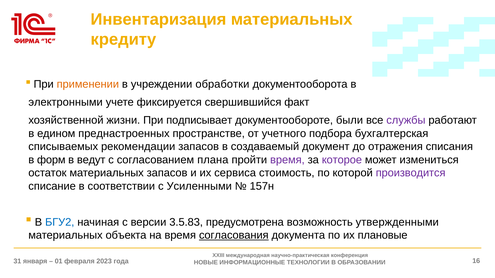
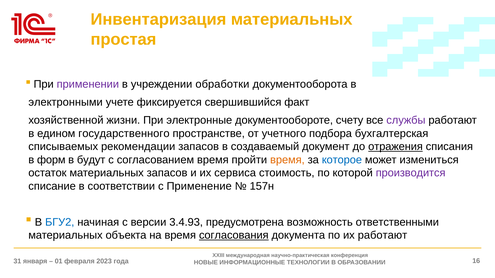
кредиту: кредиту -> простая (123, 39)
применении colour: orange -> purple (88, 85)
подписывает: подписывает -> электронные (199, 121)
были: были -> счету (350, 121)
преднастроенных: преднастроенных -> государственного (124, 134)
отражения underline: none -> present (396, 147)
ведут: ведут -> будут (91, 160)
согласованием плана: плана -> время (213, 160)
время colour: purple -> orange (287, 160)
которое colour: purple -> blue (342, 160)
Усиленными: Усиленными -> Применение (199, 187)
3.5.83: 3.5.83 -> 3.4.93 (186, 223)
утвержденными: утвержденными -> ответственными (397, 223)
их плановые: плановые -> работают (383, 236)
